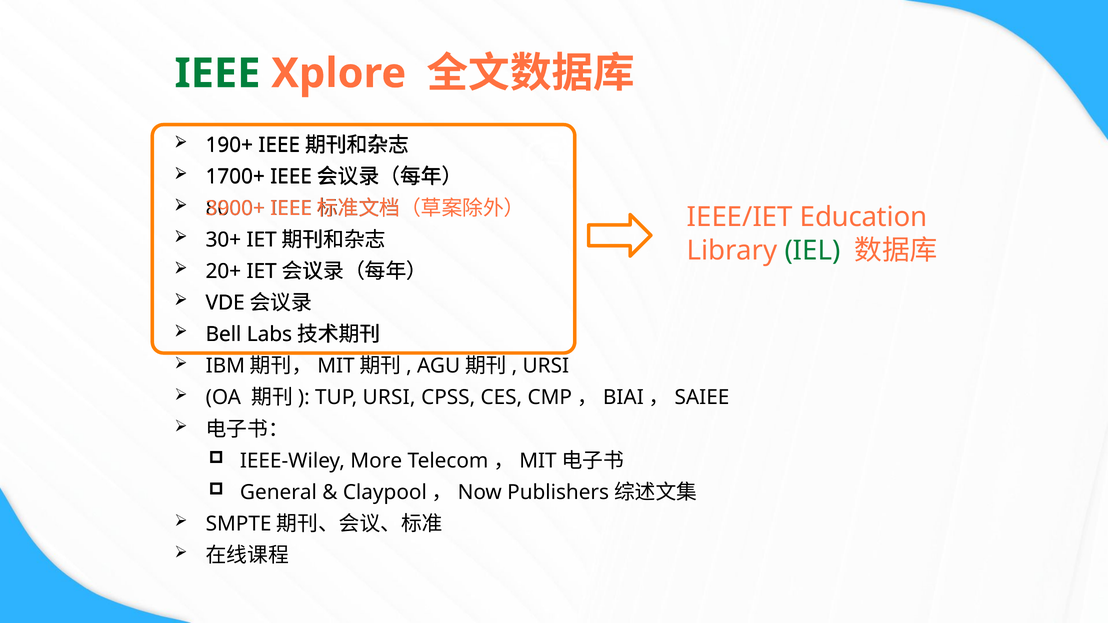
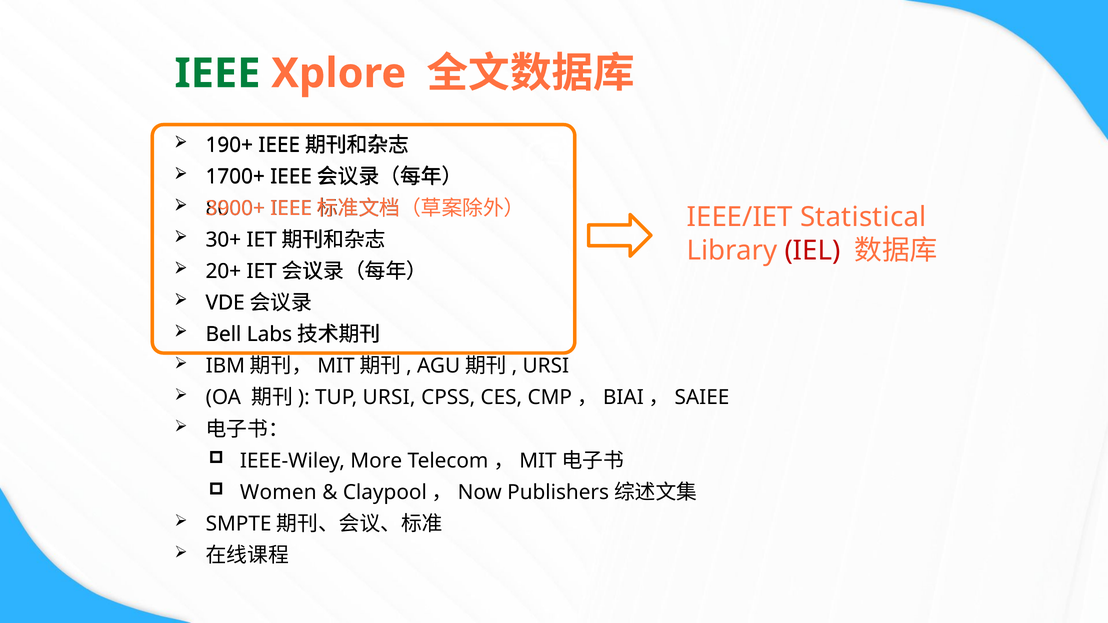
Education: Education -> Statistical (863, 217)
IEL colour: green -> red (813, 250)
General: General -> Women (278, 492)
